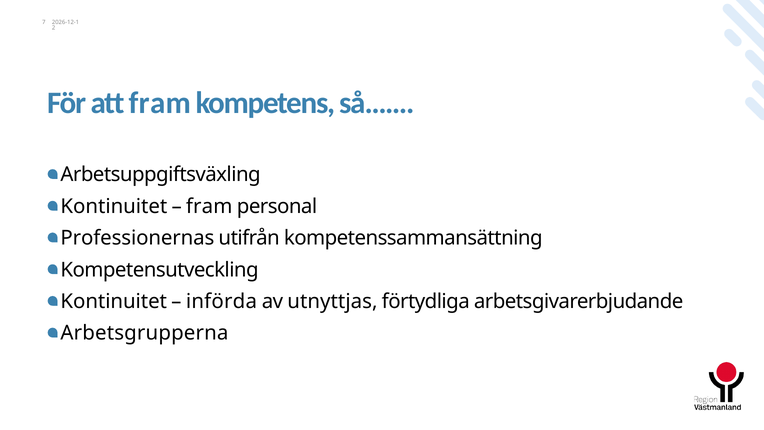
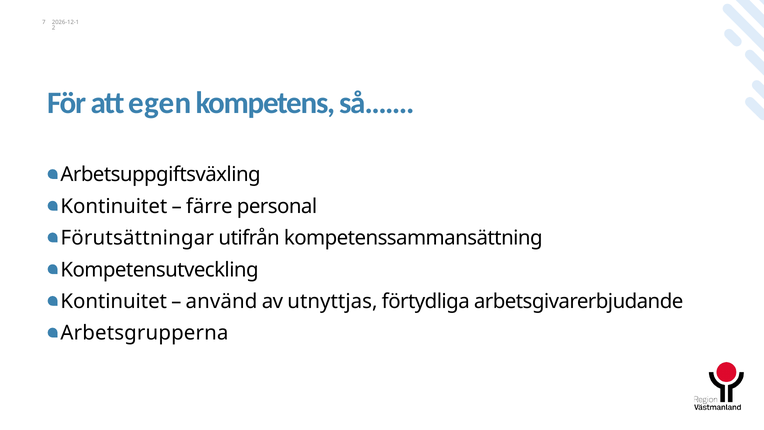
att fram: fram -> egen (160, 103)
fram: fram -> färre (209, 206)
Professionernas: Professionernas -> Förutsättningar (137, 238)
införda: införda -> använd (222, 301)
